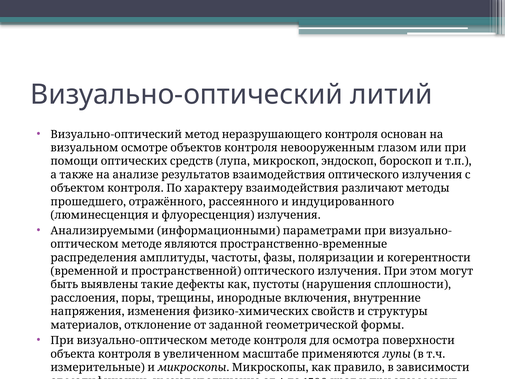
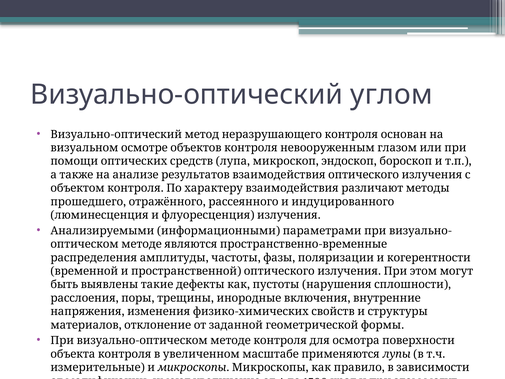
литий: литий -> углом (391, 95)
